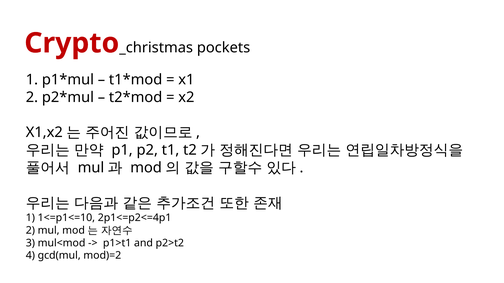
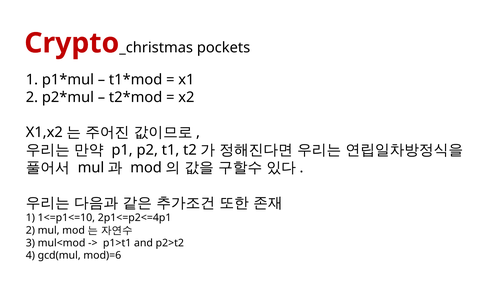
mod)=2: mod)=2 -> mod)=6 (102, 256)
